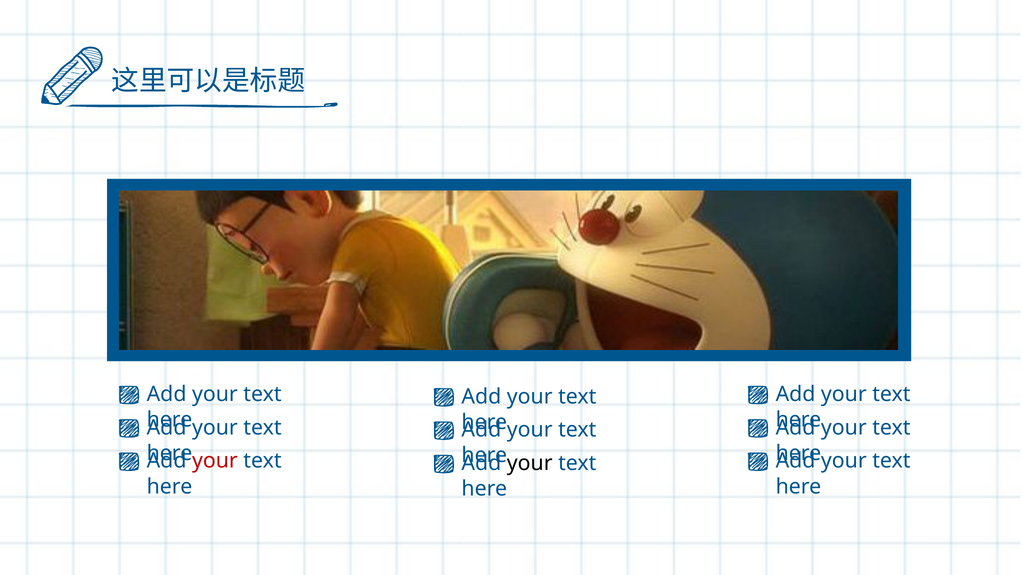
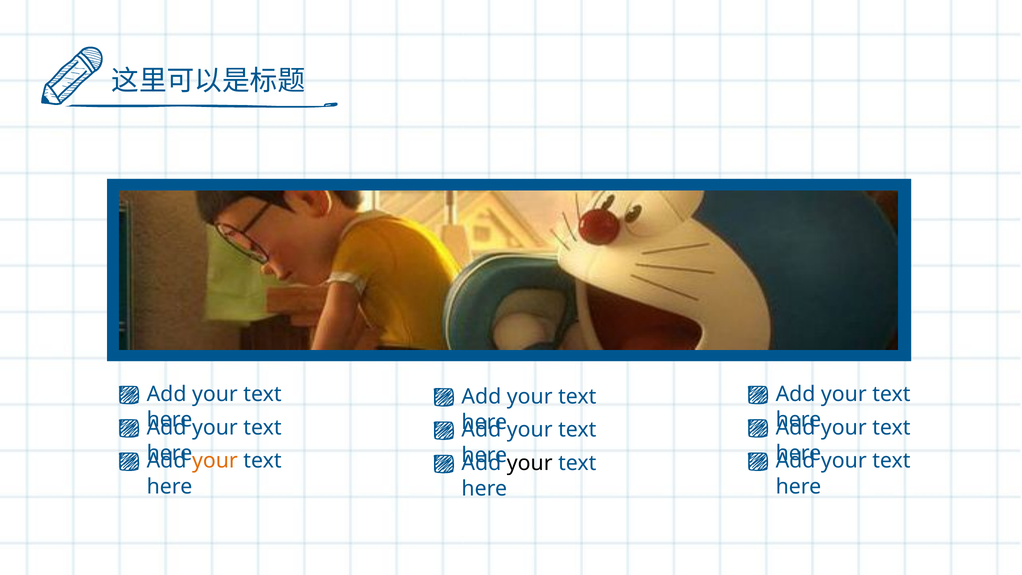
your colour: red -> orange (215, 461)
